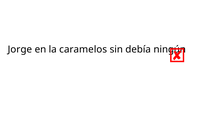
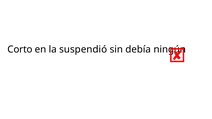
Jorge: Jorge -> Corto (20, 49)
caramelos: caramelos -> suspendió (83, 49)
